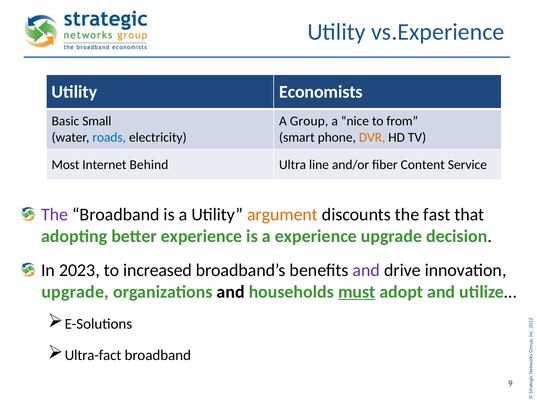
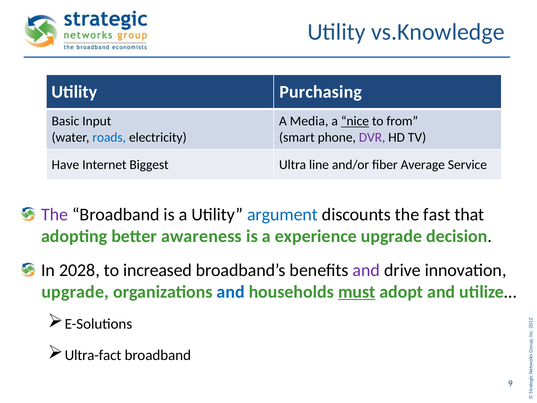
vs.Experience: vs.Experience -> vs.Knowledge (438, 32)
Economists: Economists -> Purchasing (321, 92)
Small: Small -> Input (97, 121)
Group: Group -> Media (309, 121)
nice underline: none -> present (355, 121)
DVR colour: orange -> purple (372, 137)
Most: Most -> Have (65, 165)
Behind: Behind -> Biggest (149, 165)
Content: Content -> Average (423, 165)
argument colour: orange -> blue (283, 214)
better experience: experience -> awareness (201, 236)
2023: 2023 -> 2028 (79, 270)
and colour: black -> blue (231, 292)
